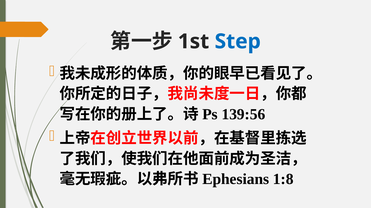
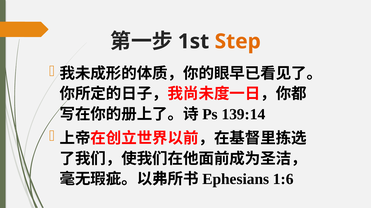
Step colour: blue -> orange (238, 42)
139:56: 139:56 -> 139:14 (243, 115)
1:8: 1:8 -> 1:6 (283, 180)
